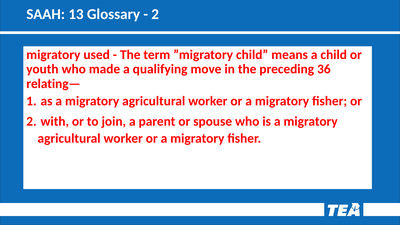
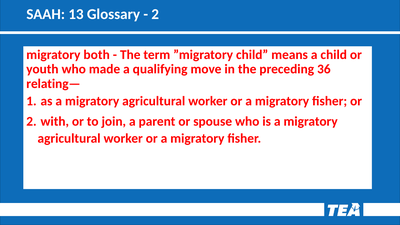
used: used -> both (97, 55)
